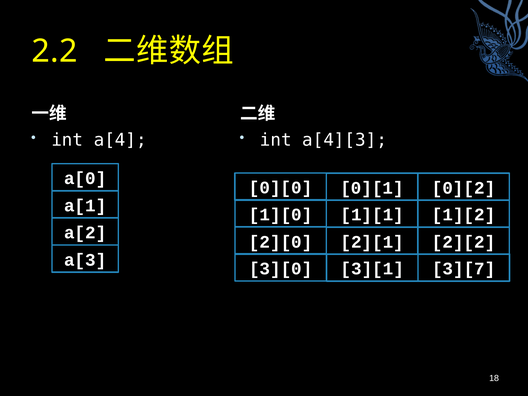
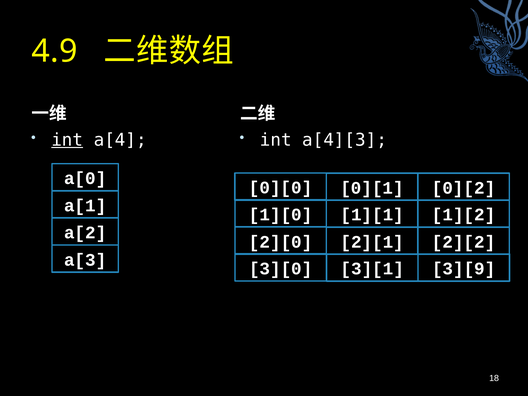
2.2: 2.2 -> 4.9 (55, 51)
int underline: none -> present (67, 140)
3][7: 3][7 -> 3][9 (464, 269)
